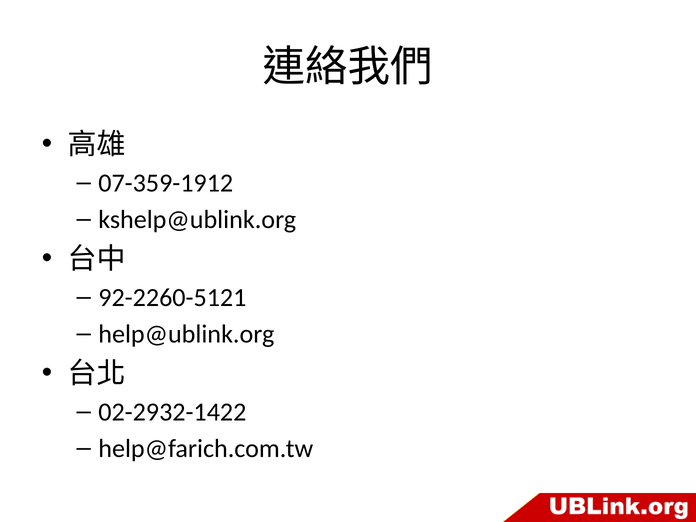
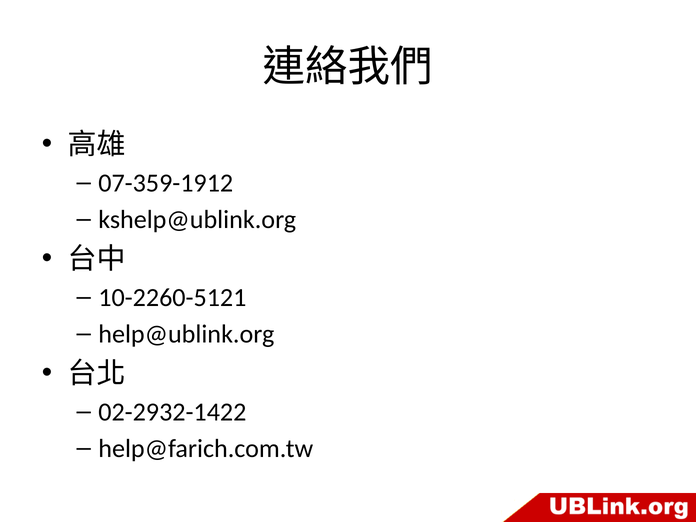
92-2260-5121: 92-2260-5121 -> 10-2260-5121 (172, 298)
